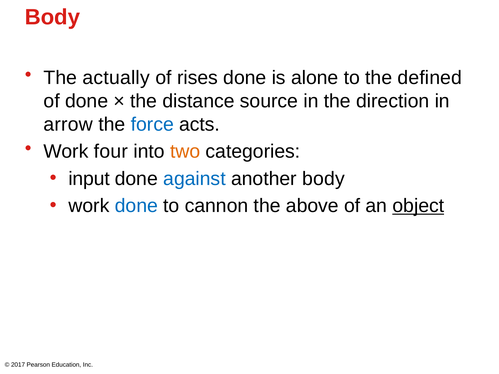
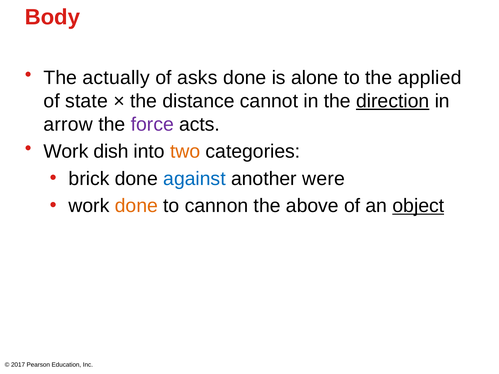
rises: rises -> asks (197, 78)
defined: defined -> applied (430, 78)
of done: done -> state (87, 101)
source: source -> cannot (269, 101)
direction underline: none -> present (393, 101)
force colour: blue -> purple (152, 124)
four: four -> dish (111, 152)
input: input -> brick (89, 179)
another body: body -> were (324, 179)
done colour: blue -> orange (136, 206)
